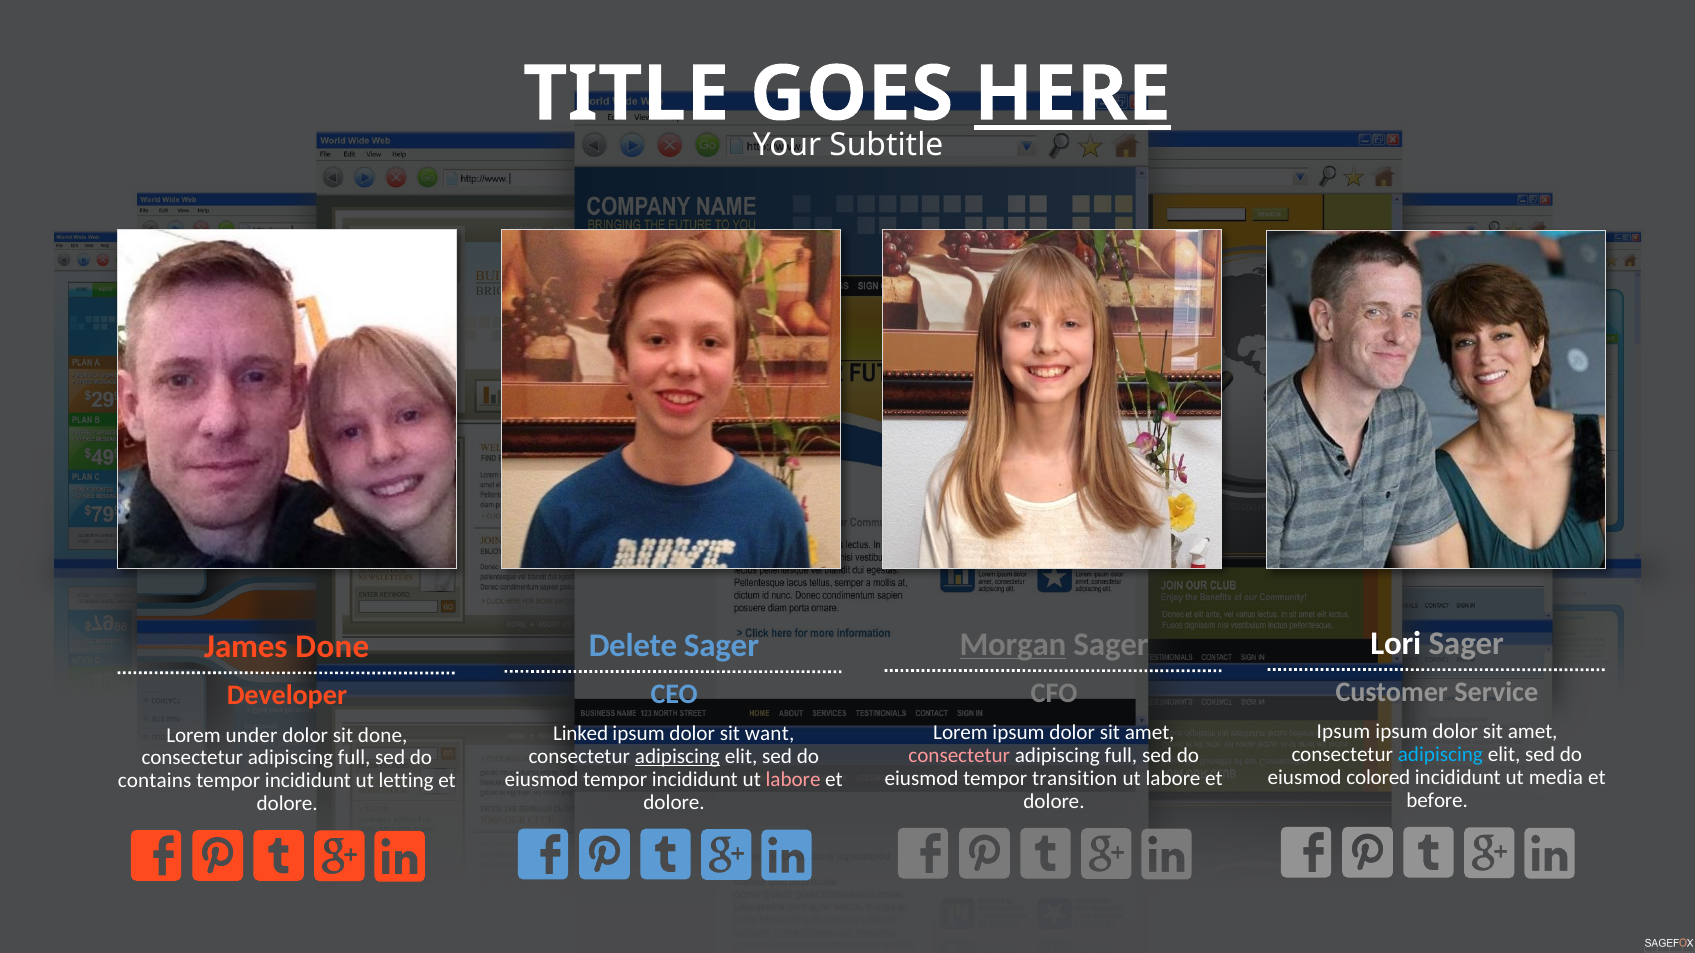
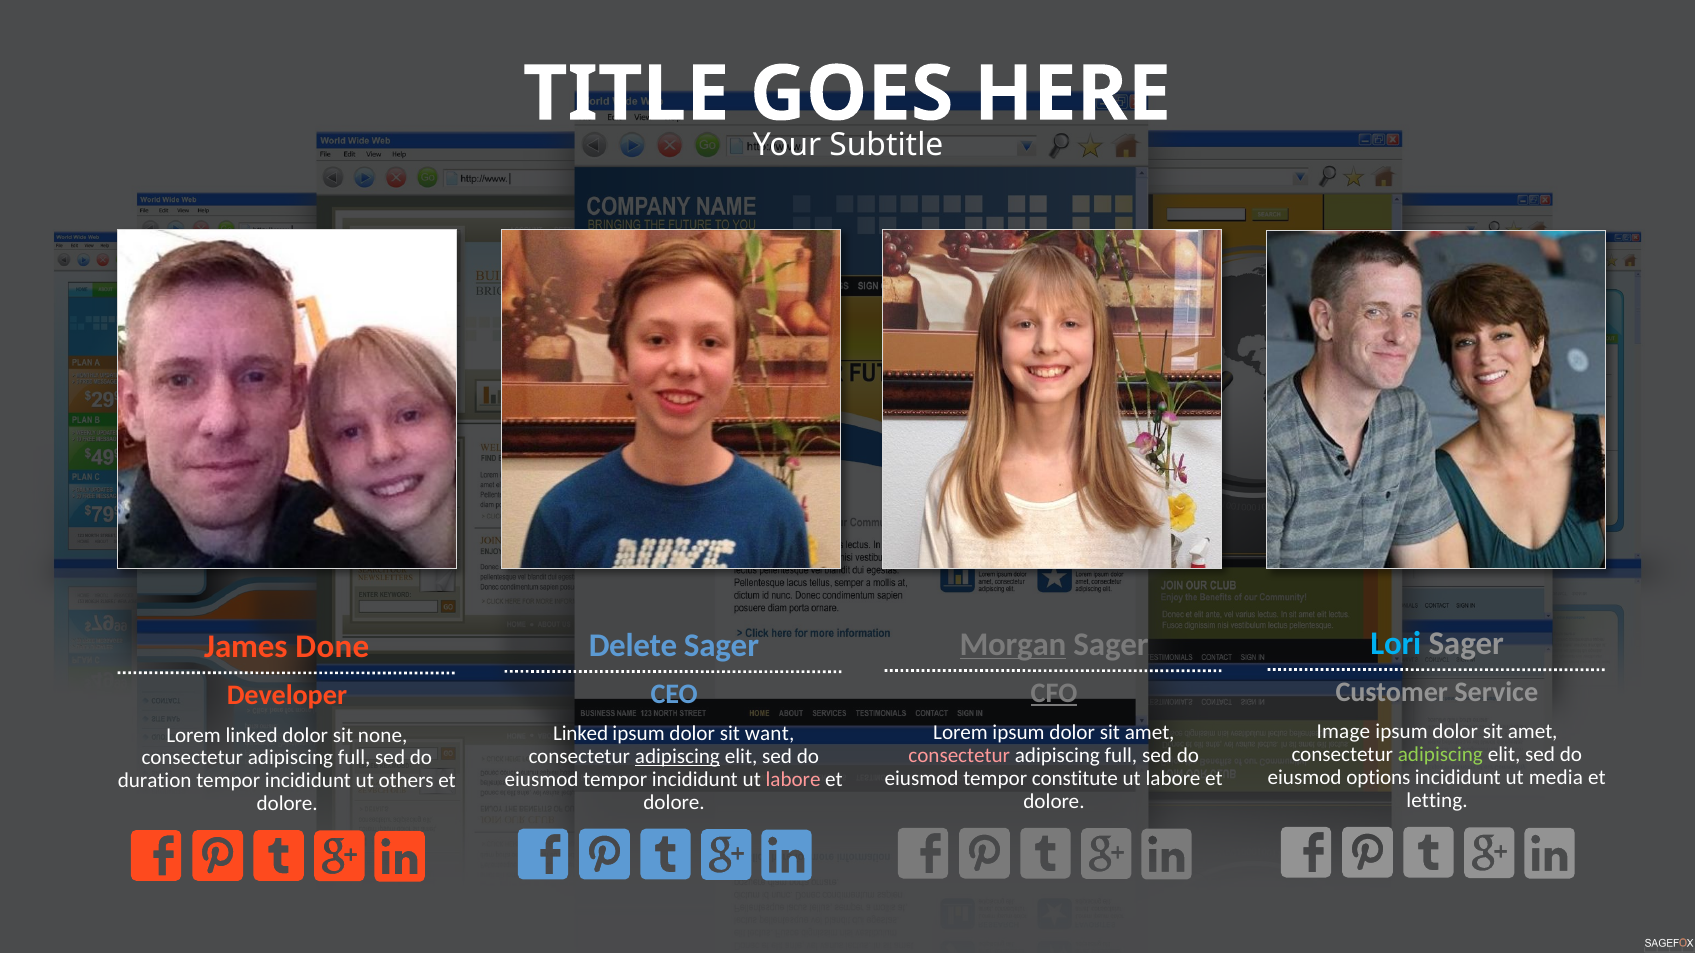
HERE underline: present -> none (1073, 94)
Lori colour: white -> light blue (1396, 644)
CFO underline: none -> present (1054, 693)
Ipsum: Ipsum -> Image (1343, 732)
Lorem under: under -> linked (252, 735)
sit done: done -> none (383, 735)
adipiscing colour: light blue -> light green (1440, 755)
colored: colored -> options (1378, 778)
transition: transition -> constitute (1075, 779)
contains: contains -> duration (155, 781)
letting: letting -> others (406, 781)
before: before -> letting (1437, 801)
